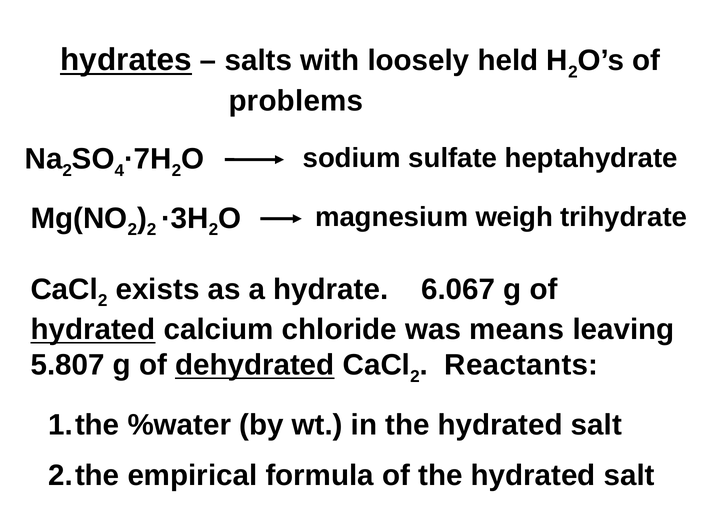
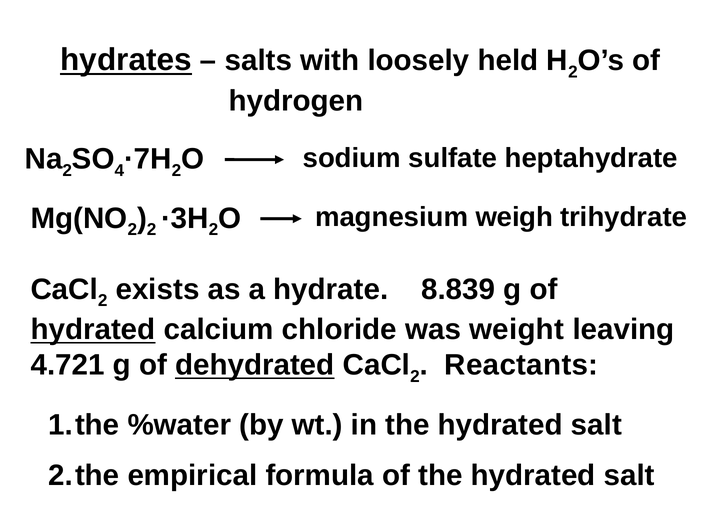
problems: problems -> hydrogen (296, 101)
6.067: 6.067 -> 8.839 (458, 290)
means: means -> weight (517, 330)
5.807: 5.807 -> 4.721 (68, 365)
